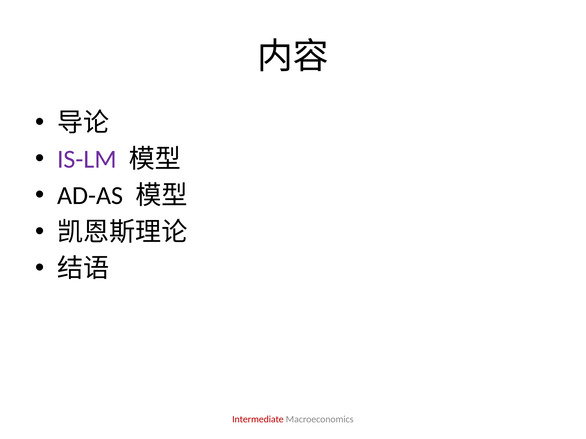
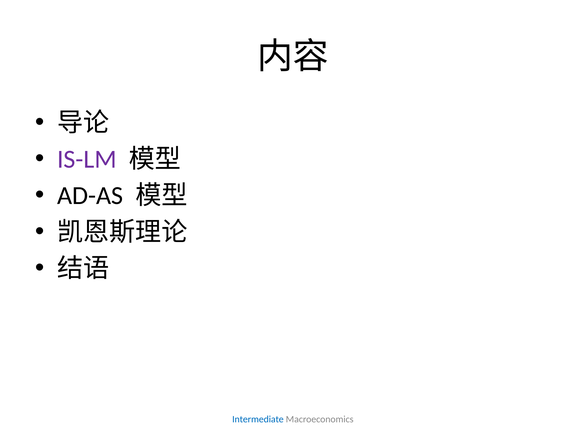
Intermediate colour: red -> blue (258, 420)
